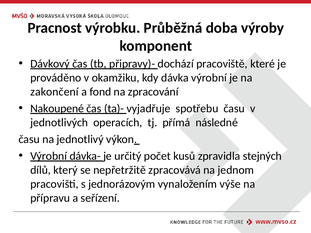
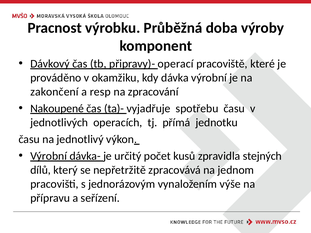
dochází: dochází -> operací (176, 64)
fond: fond -> resp (100, 92)
následné: následné -> jednotku (217, 123)
